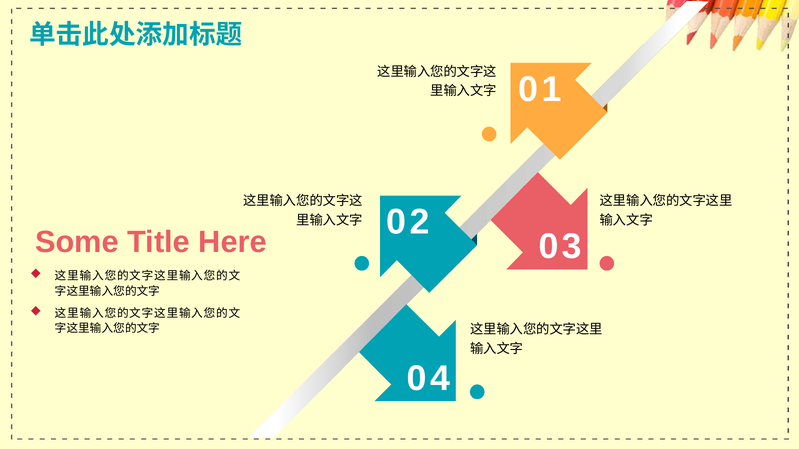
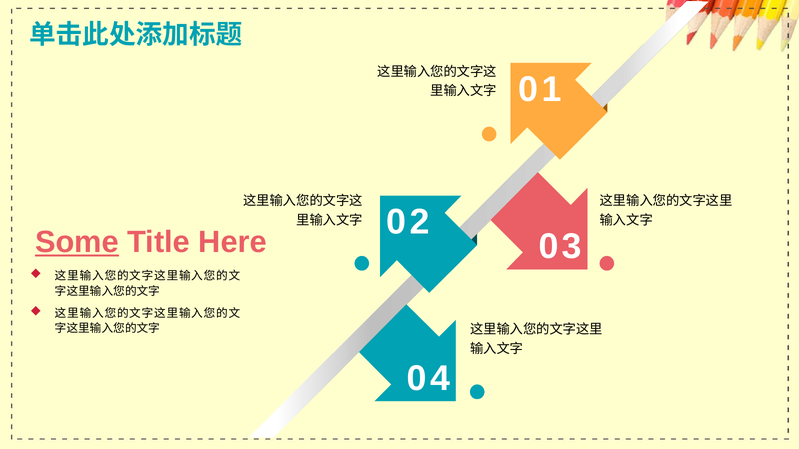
Some underline: none -> present (77, 243)
